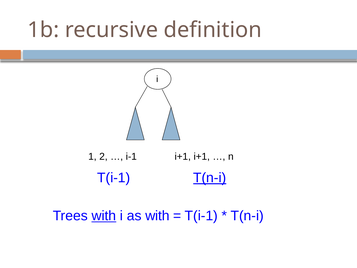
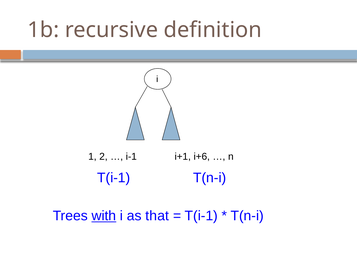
i+1 i+1: i+1 -> i+6 (202, 157)
T(n-i underline: present -> none (210, 178)
as with: with -> that (157, 216)
